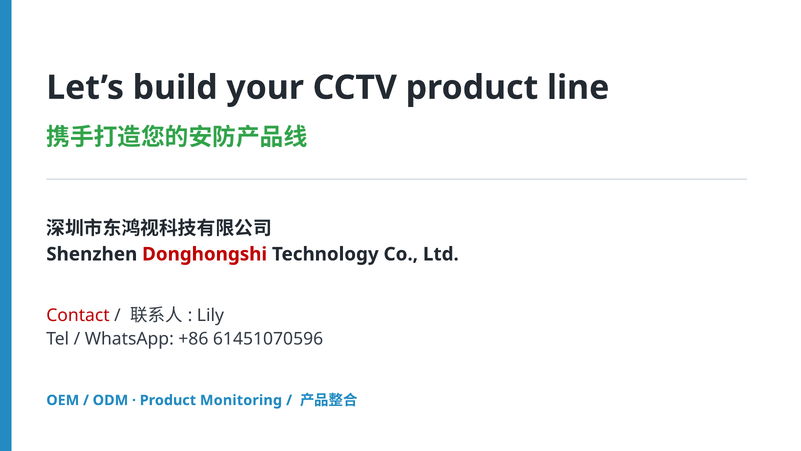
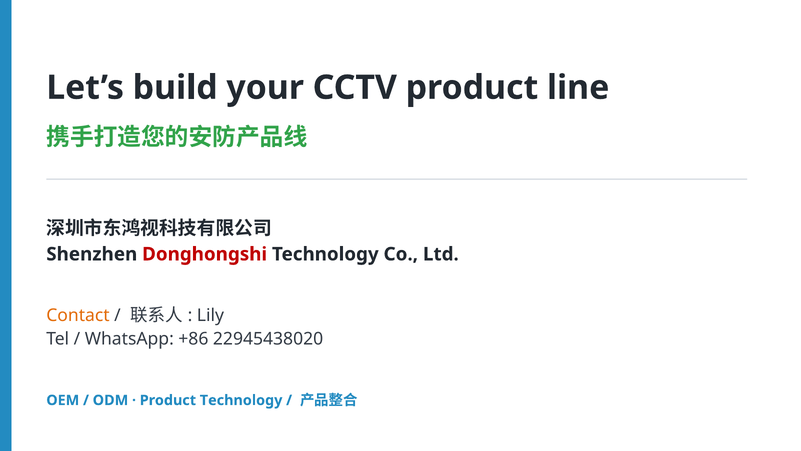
Contact colour: red -> orange (78, 315)
61451070596: 61451070596 -> 22945438020 (268, 339)
Product Monitoring: Monitoring -> Technology (241, 400)
